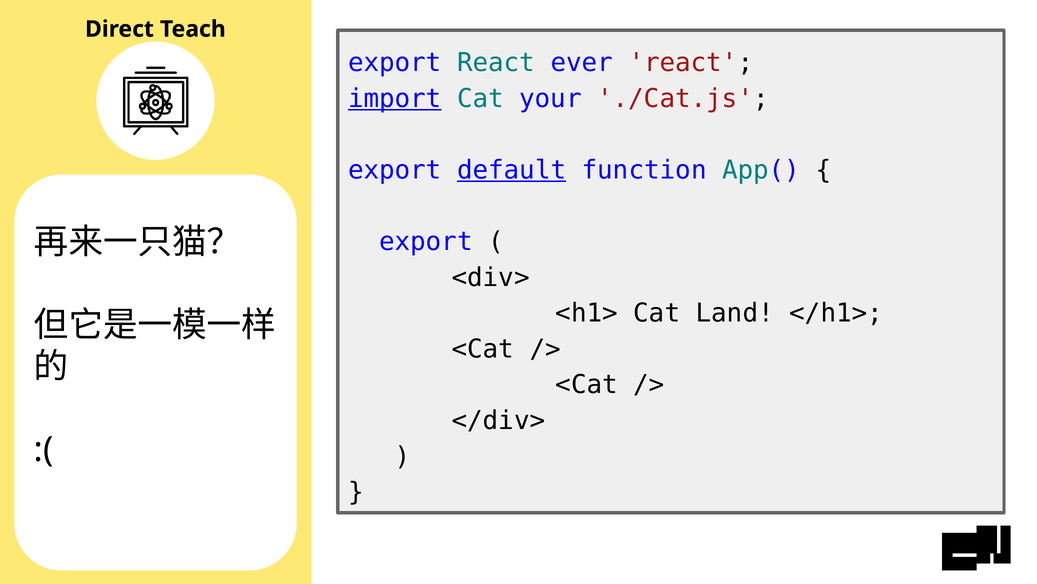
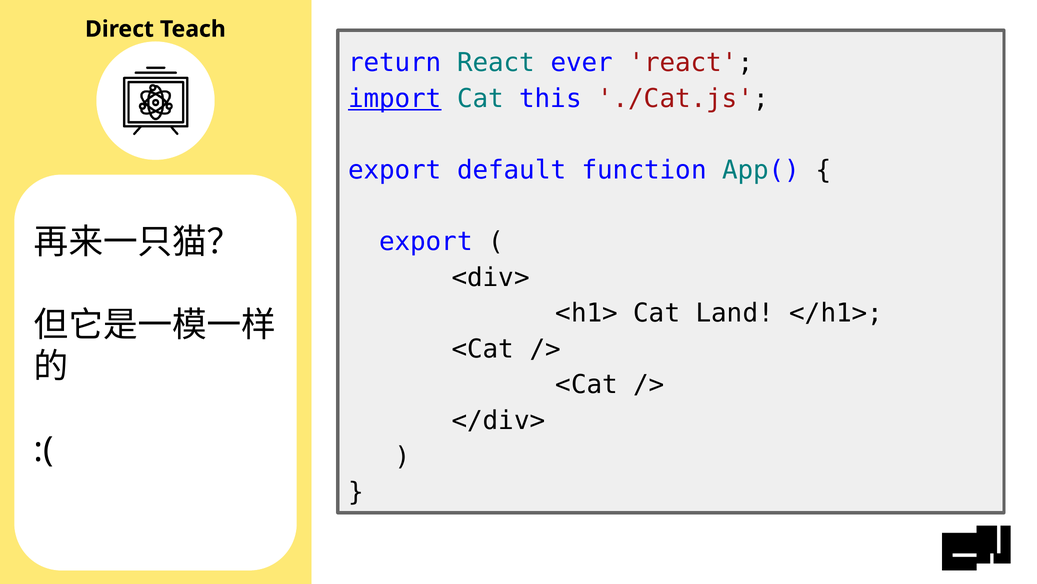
export: export -> return (395, 63)
your: your -> this (550, 98)
default underline: present -> none (512, 170)
